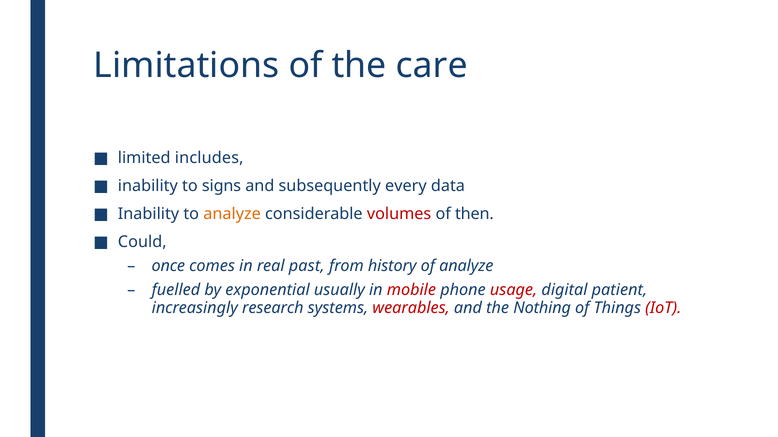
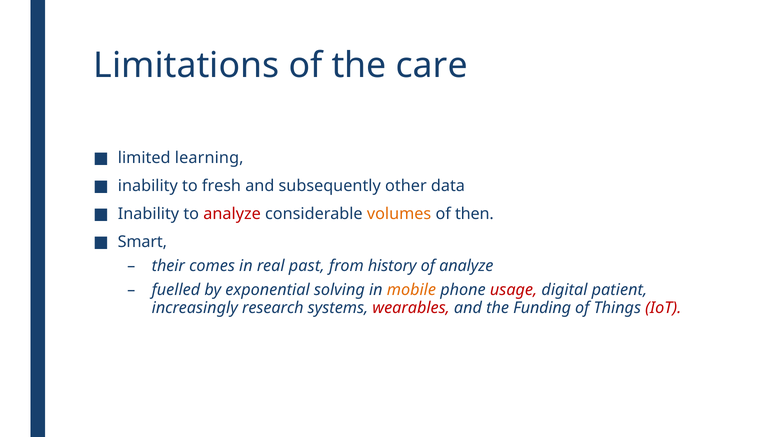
includes: includes -> learning (209, 158)
signs: signs -> fresh (222, 186)
every: every -> other (406, 186)
analyze colour: orange -> red (232, 214)
volumes colour: red -> orange (399, 214)
Could: Could -> Smart (142, 242)
once: once -> their (168, 266)
usually: usually -> solving (339, 290)
mobile colour: red -> orange (411, 290)
Nothing: Nothing -> Funding (542, 308)
